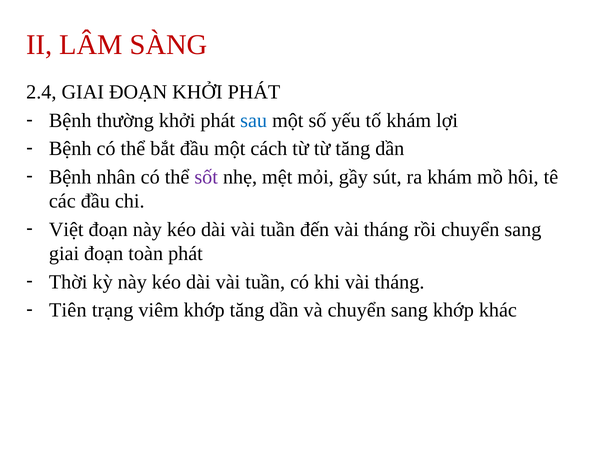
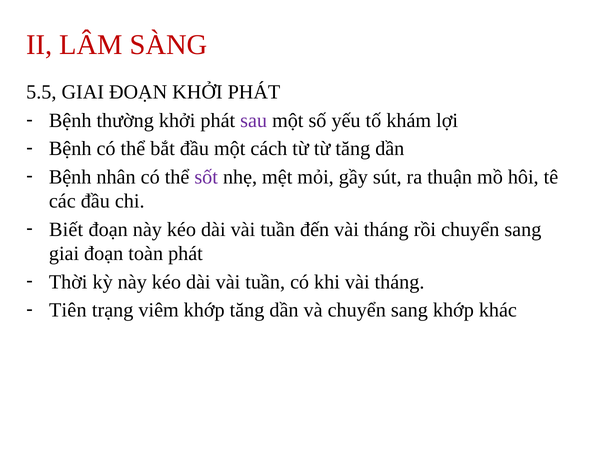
2.4: 2.4 -> 5.5 (41, 92)
sau colour: blue -> purple (254, 120)
ra khám: khám -> thuận (450, 177)
Việt: Việt -> Biết (66, 229)
